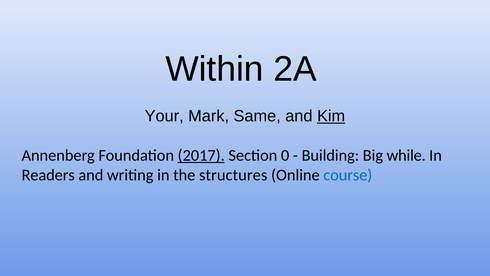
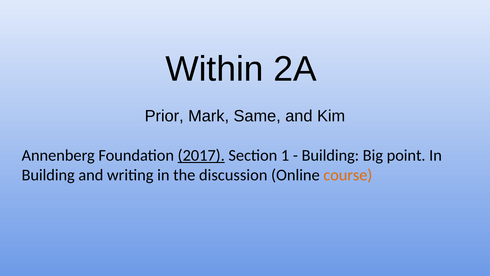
Your: Your -> Prior (164, 116)
Kim underline: present -> none (331, 116)
0: 0 -> 1 (285, 155)
while: while -> point (406, 155)
Readers: Readers -> Building (48, 175)
structures: structures -> discussion (233, 175)
course colour: blue -> orange (348, 175)
